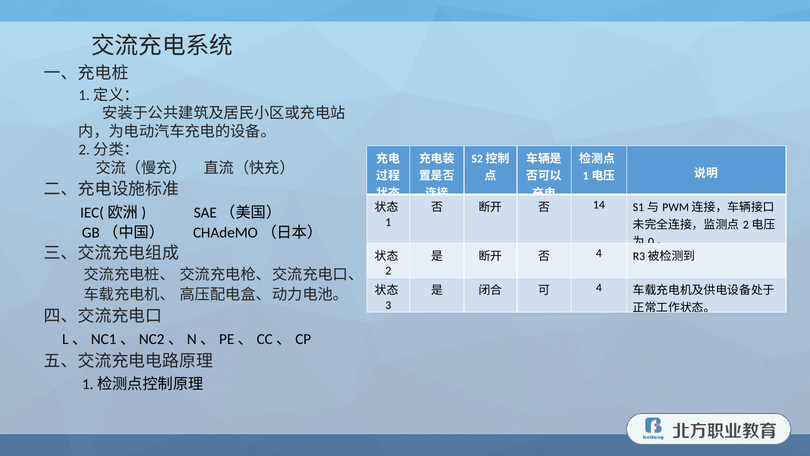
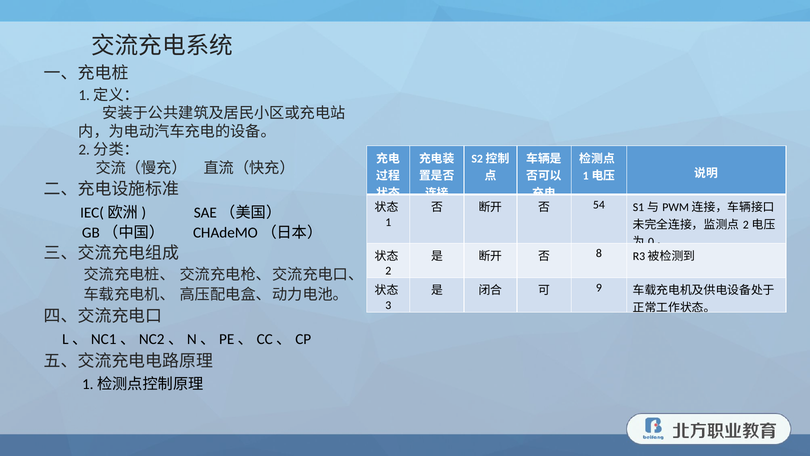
14: 14 -> 54 (599, 205)
4: 4 -> 8 (599, 253)
4: 4 -> 9 (599, 288)
